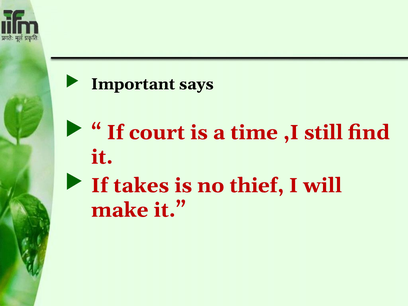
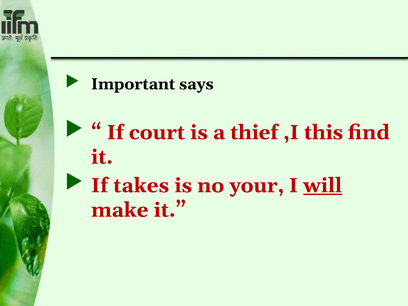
time: time -> thief (254, 132)
still: still -> this (324, 132)
thief: thief -> your (257, 186)
will underline: none -> present (323, 186)
